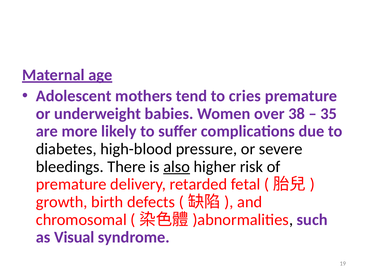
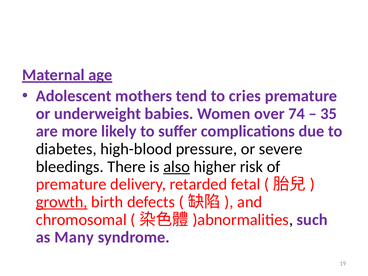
38: 38 -> 74 (297, 114)
growth underline: none -> present (62, 202)
Visual: Visual -> Many (74, 237)
